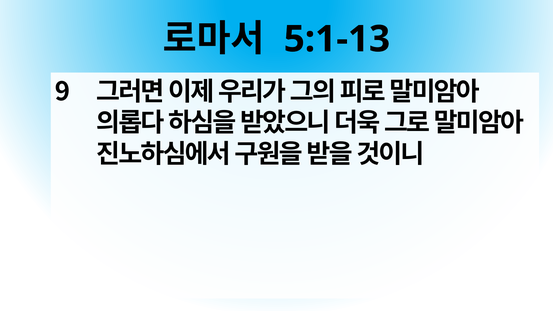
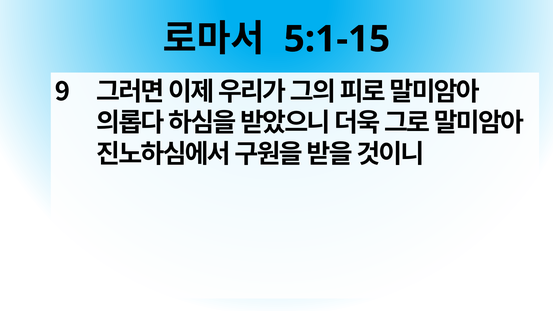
5:1-13: 5:1-13 -> 5:1-15 (337, 39)
